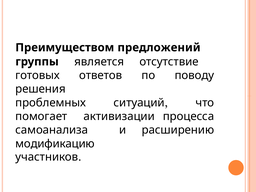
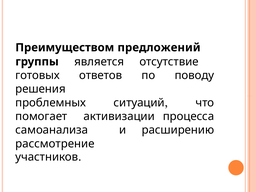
модификацию: модификацию -> рассмотрение (55, 144)
